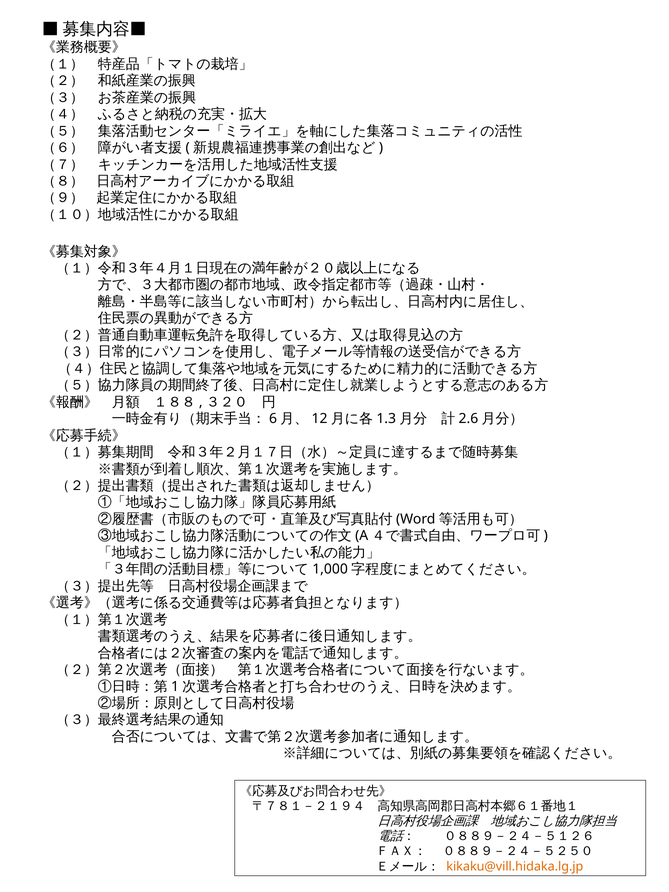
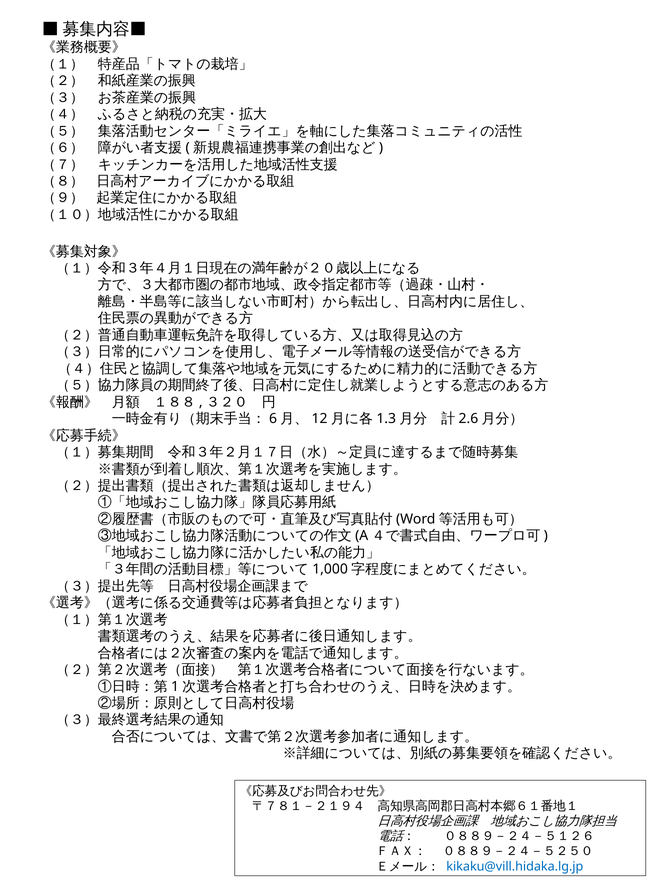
kikaku@vill.hidaka.lg.jp colour: orange -> blue (515, 866)
